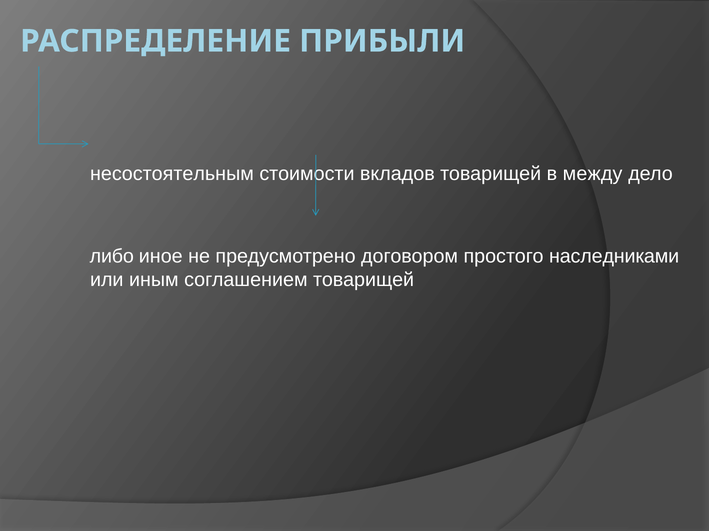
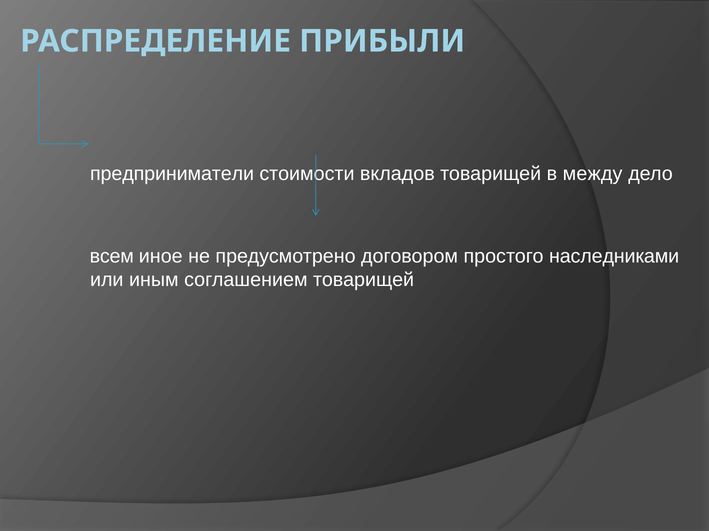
несостоятельным: несостоятельным -> предприниматели (172, 174)
либо: либо -> всем (112, 257)
